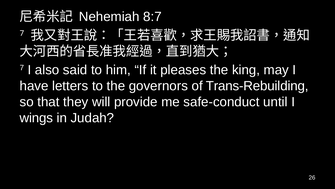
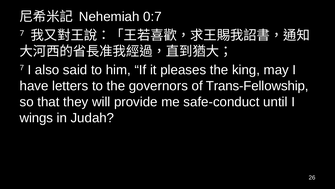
8:7: 8:7 -> 0:7 (152, 17)
Trans-Rebuilding: Trans-Rebuilding -> Trans-Fellowship (257, 86)
